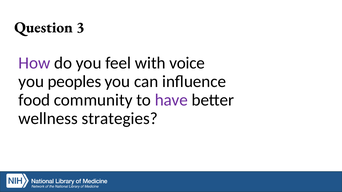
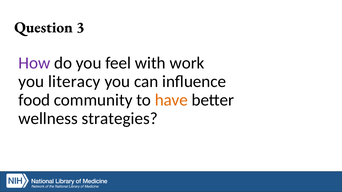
voice: voice -> work (187, 63)
peoples: peoples -> literacy (74, 82)
have colour: purple -> orange (171, 100)
